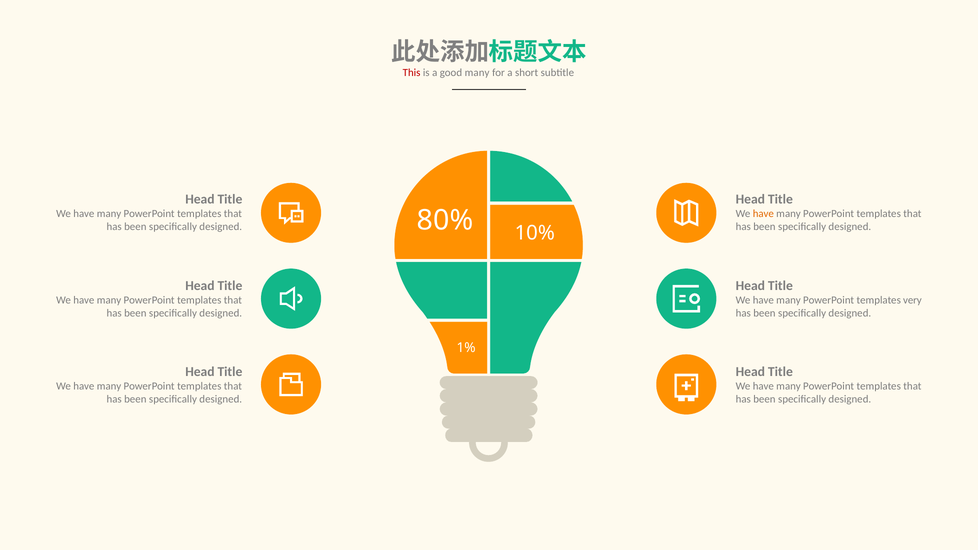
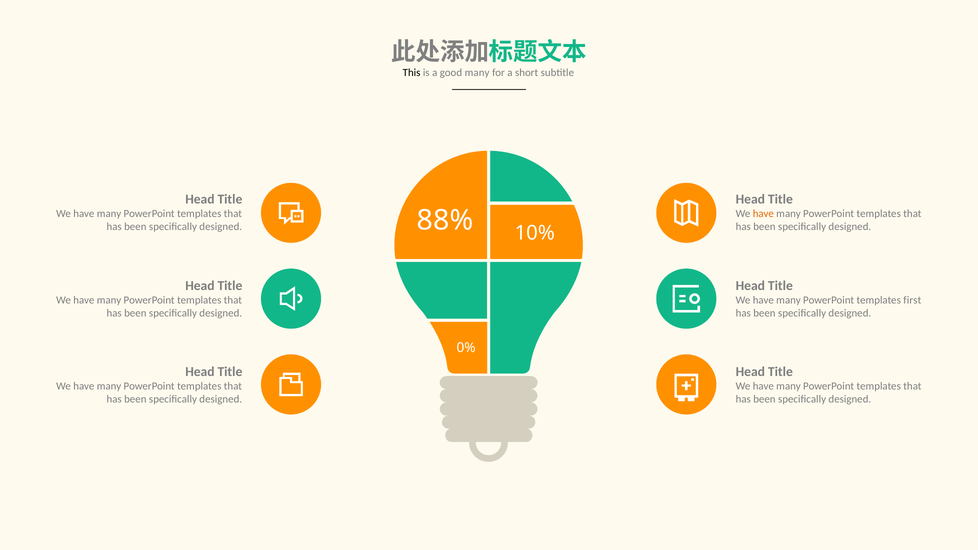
This colour: red -> black (412, 73)
80%: 80% -> 88% (445, 221)
very: very -> first (912, 300)
1%: 1% -> 0% (466, 348)
